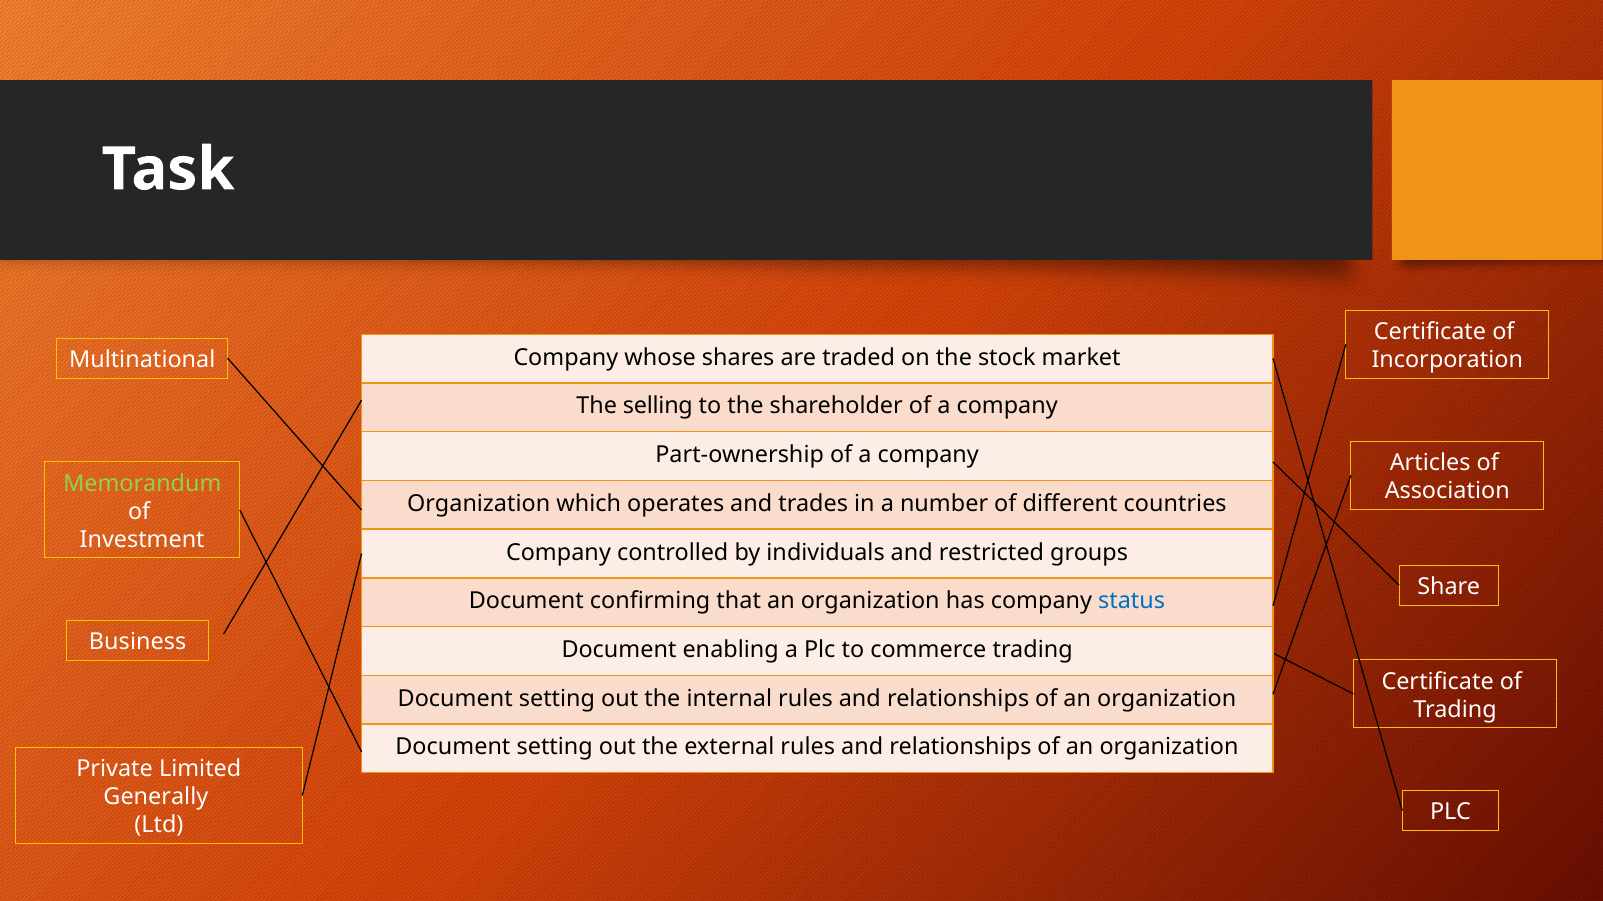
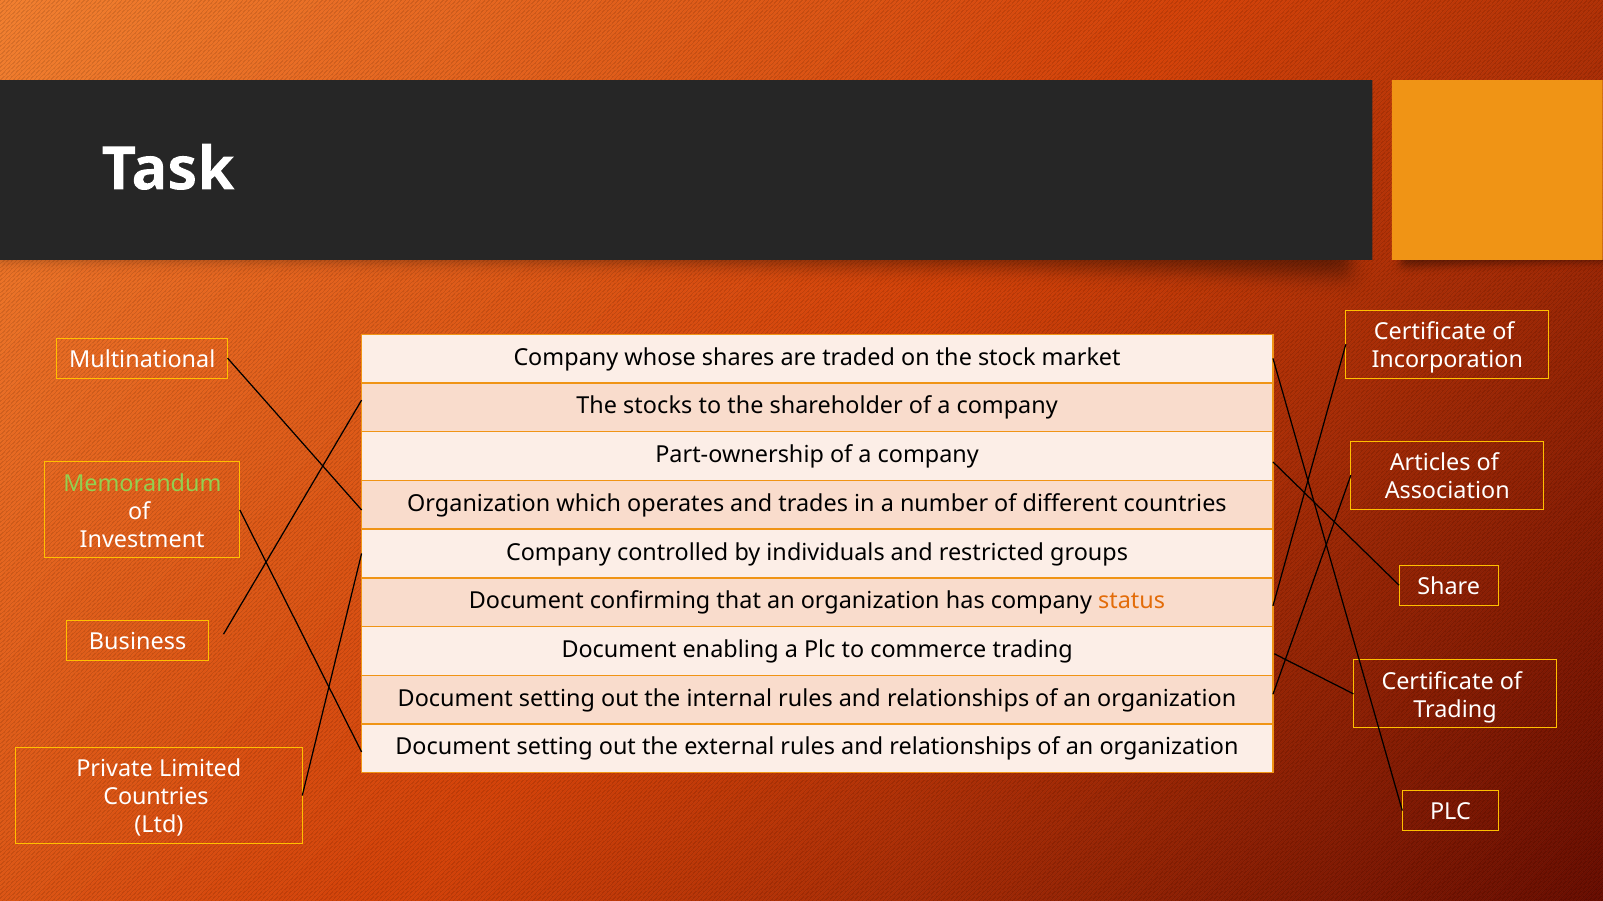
selling: selling -> stocks (658, 407)
status colour: blue -> orange (1132, 602)
Generally: Generally -> Countries (156, 798)
